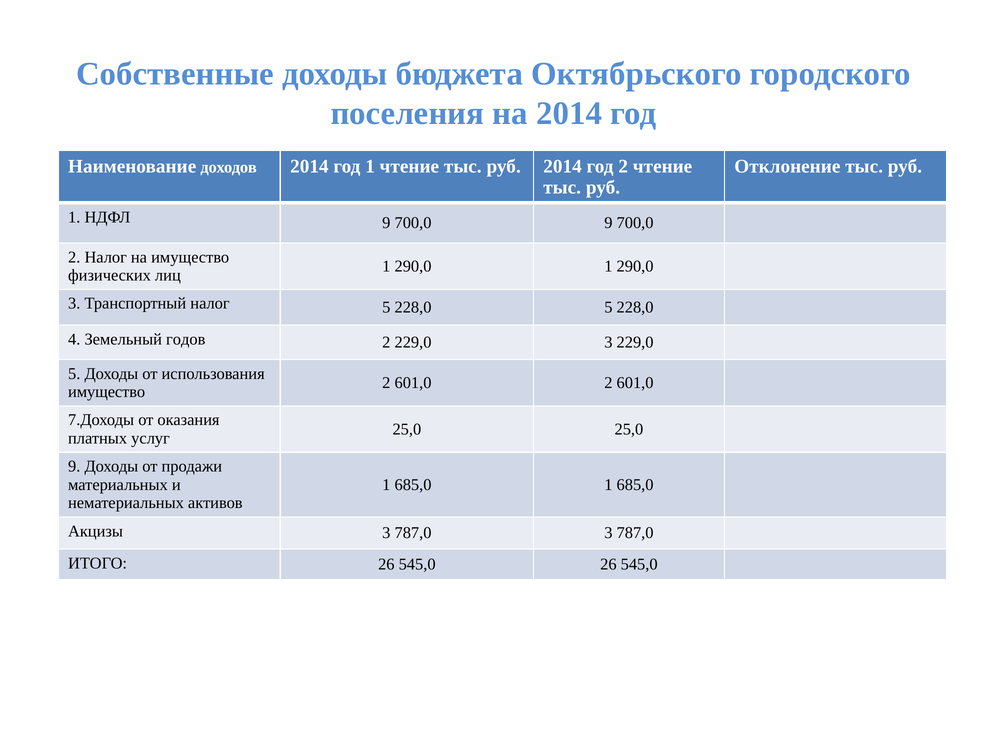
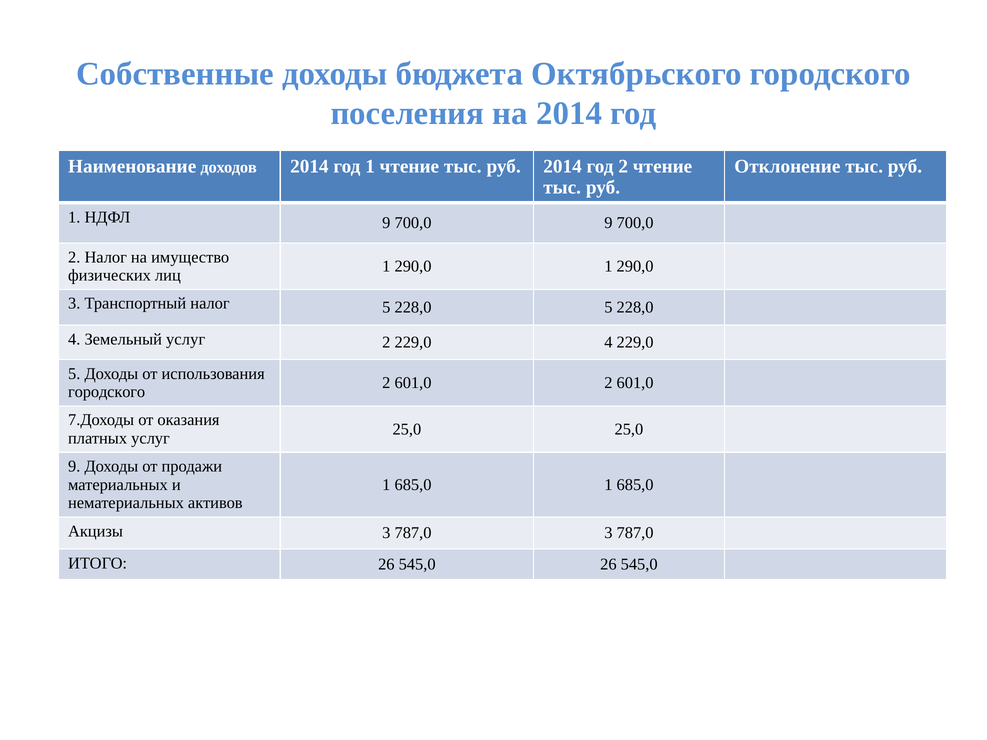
Земельный годов: годов -> услуг (186, 339)
229,0 3: 3 -> 4 (608, 342)
имущество: имущество -> городского (107, 392)
